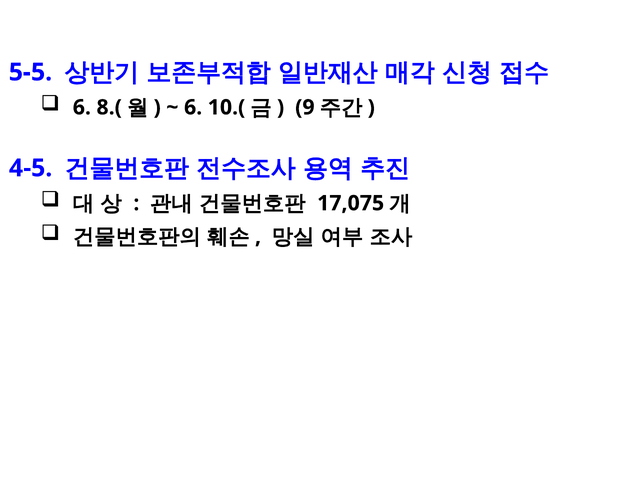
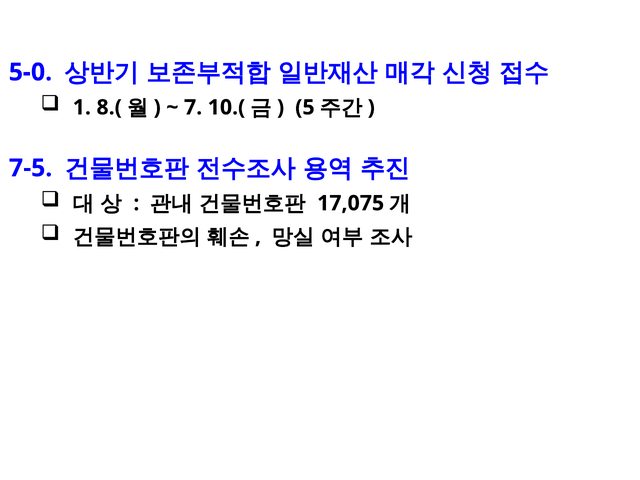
5-5: 5-5 -> 5-0 (30, 72)
6: 6 -> 1 (82, 107)
6: 6 -> 7 (193, 107)
9: 9 -> 5 (305, 107)
4-5: 4-5 -> 7-5 (31, 168)
